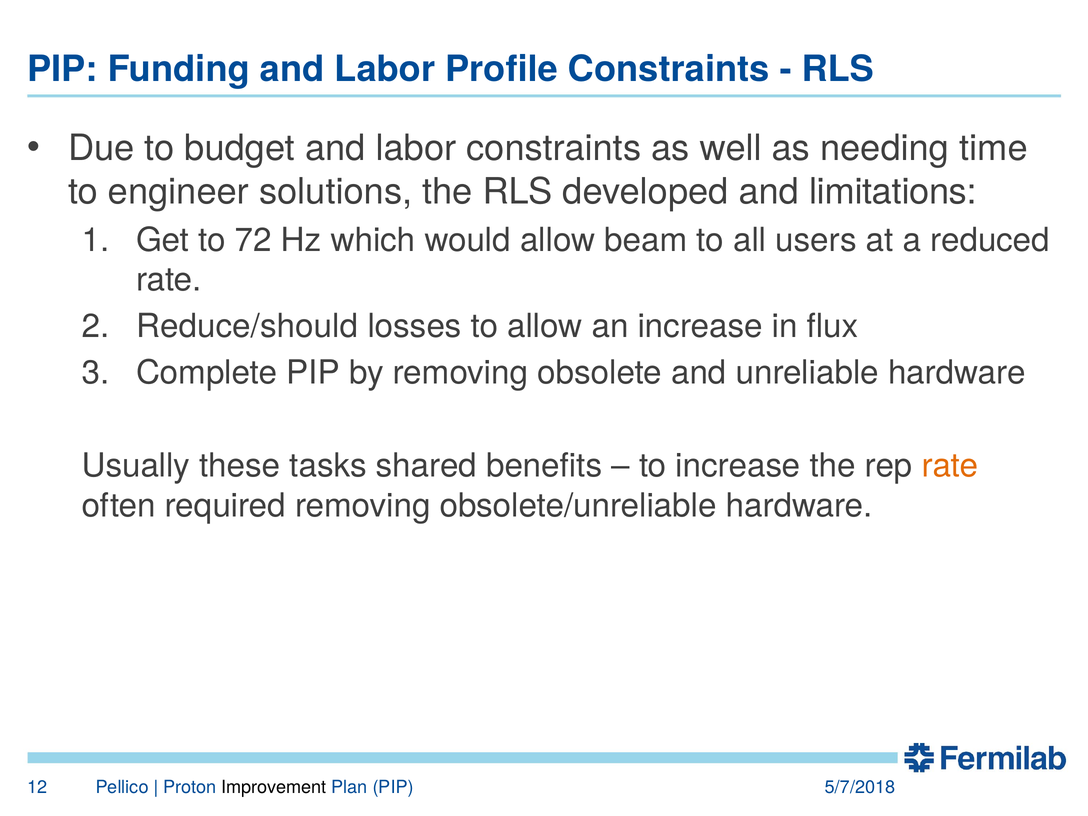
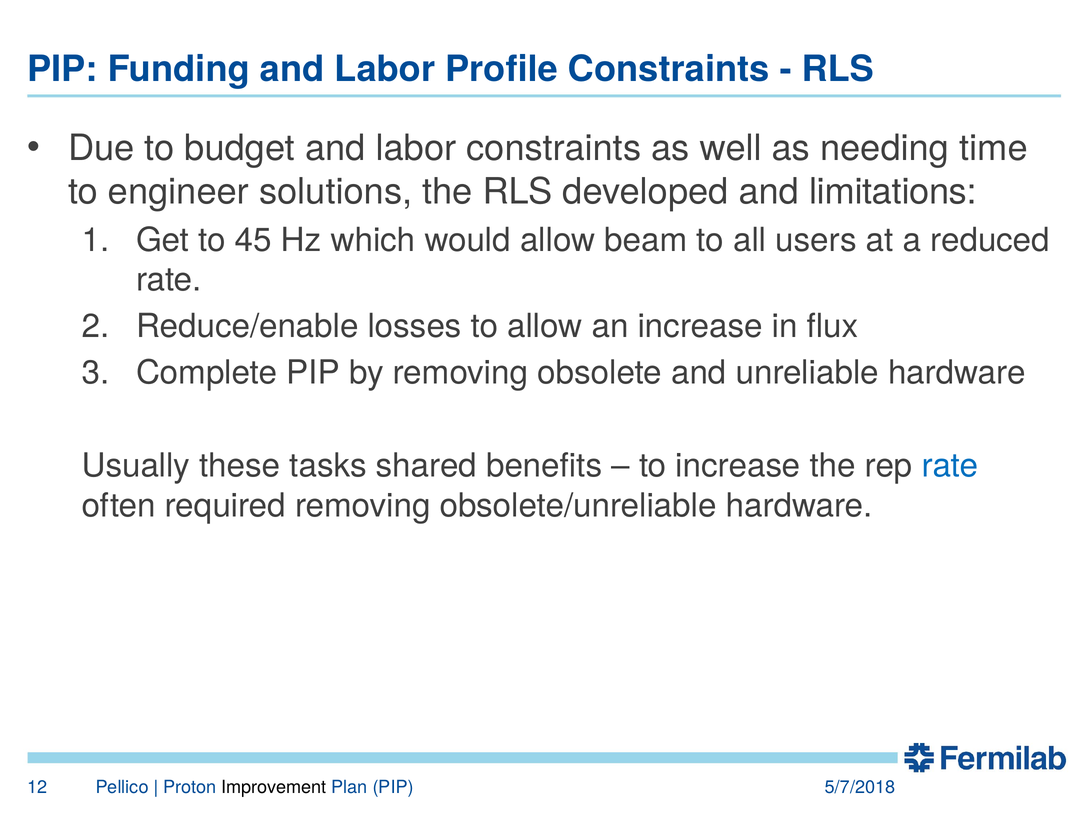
72: 72 -> 45 (253, 240)
Reduce/should: Reduce/should -> Reduce/enable (247, 326)
rate colour: orange -> blue (950, 466)
